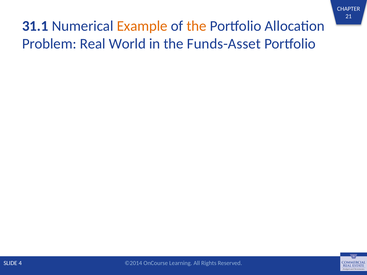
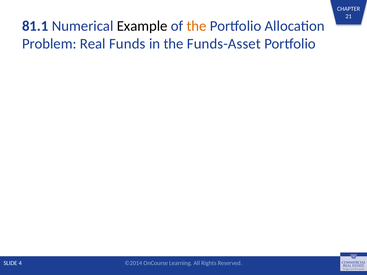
31.1: 31.1 -> 81.1 (35, 26)
Example colour: orange -> black (142, 26)
World: World -> Funds (127, 44)
